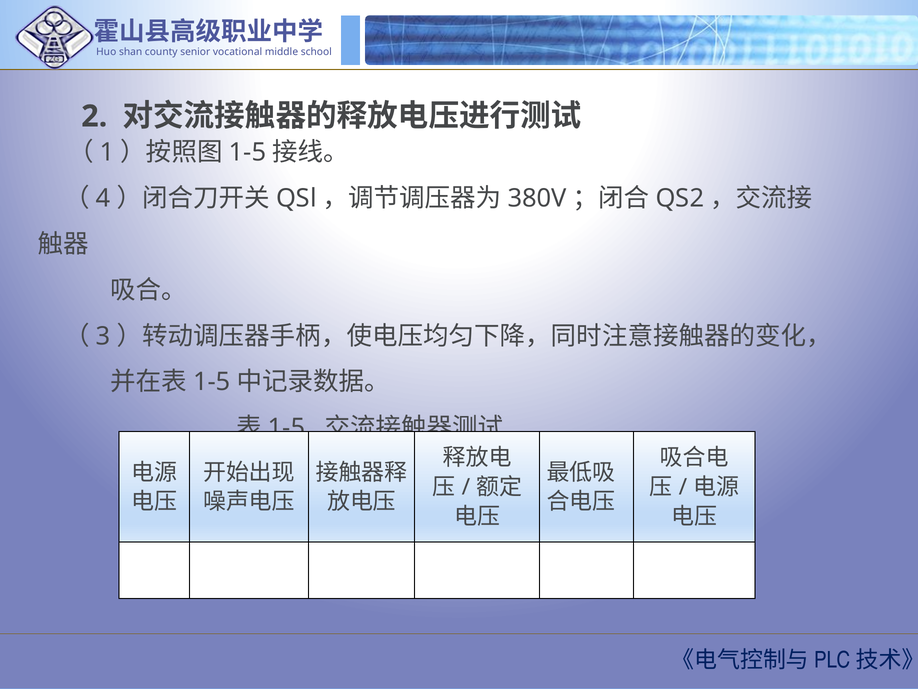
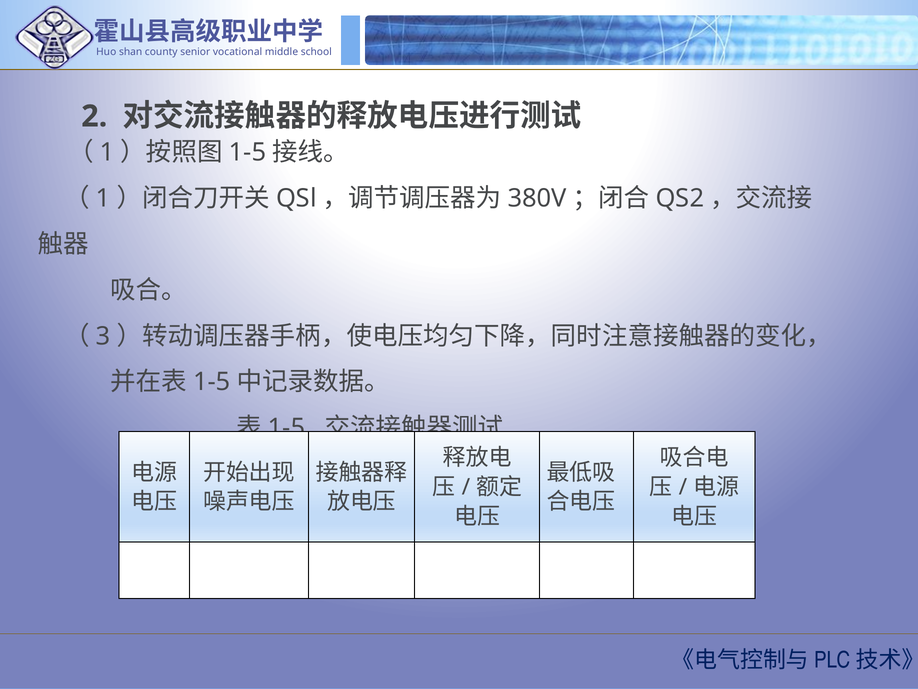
4: 4 -> 1 (103, 198)
